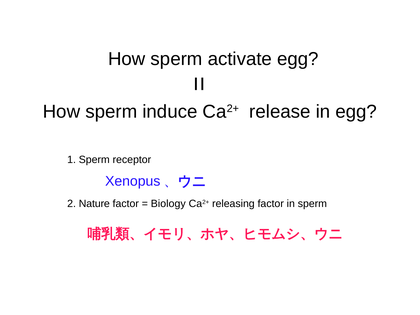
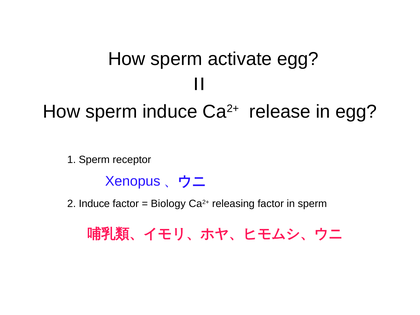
2 Nature: Nature -> Induce (94, 204)
